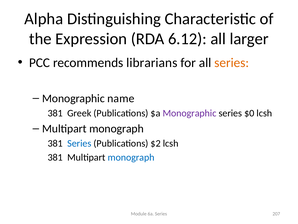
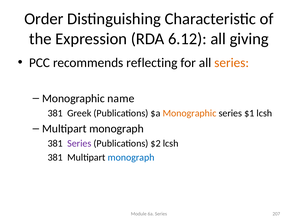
Alpha: Alpha -> Order (44, 19)
larger: larger -> giving (249, 39)
librarians: librarians -> reflecting (152, 63)
Monographic colour: purple -> orange (190, 113)
$0: $0 -> $1 (249, 113)
Series colour: blue -> purple (79, 143)
